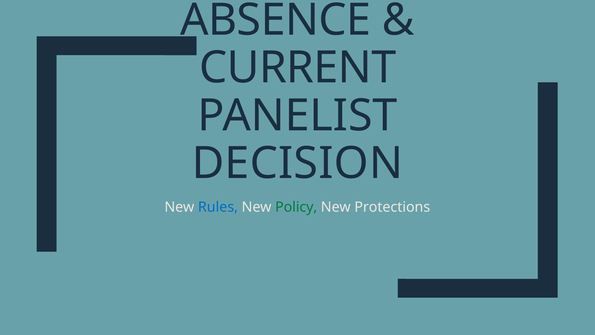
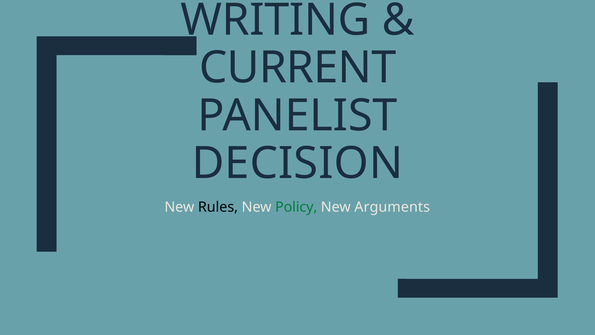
ABSENCE: ABSENCE -> WRITING (275, 20)
Rules colour: blue -> black (218, 207)
Protections: Protections -> Arguments (392, 207)
